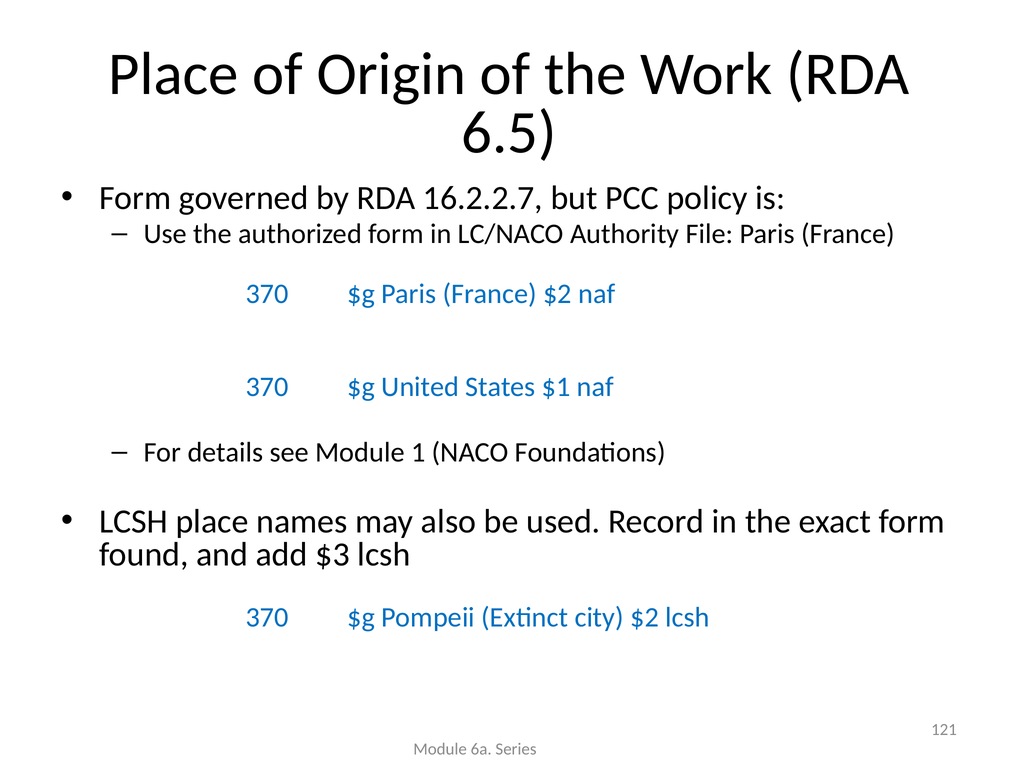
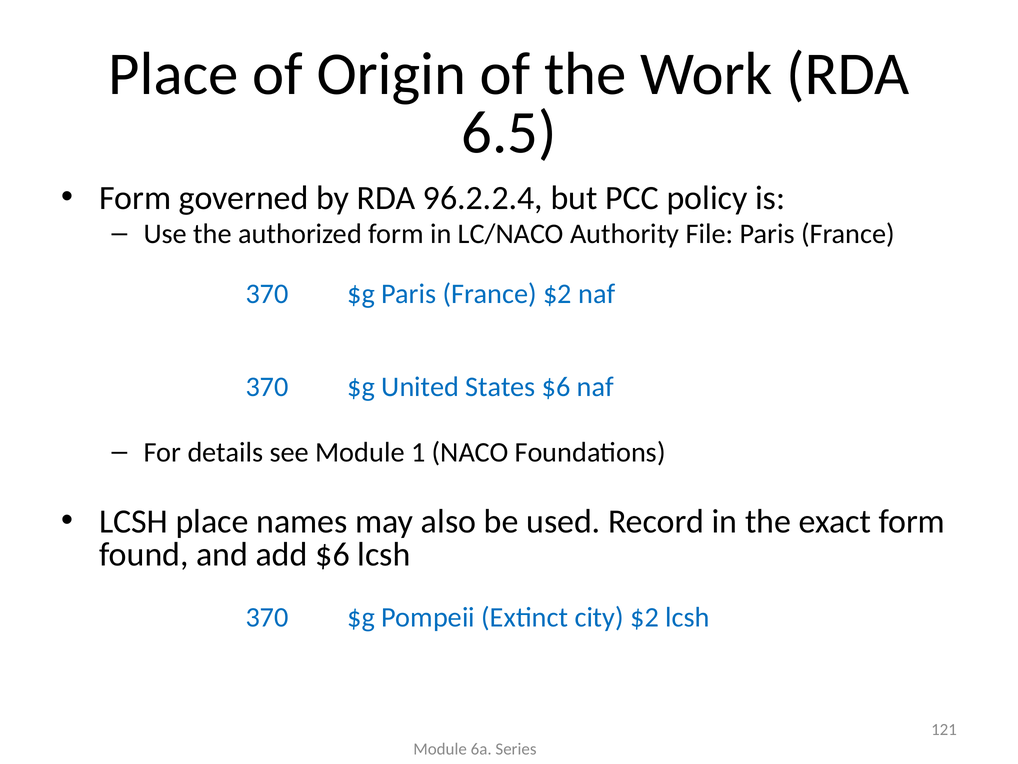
16.2.2.7: 16.2.2.7 -> 96.2.2.4 (483, 198)
States $1: $1 -> $6 (556, 387)
add $3: $3 -> $6 (333, 554)
